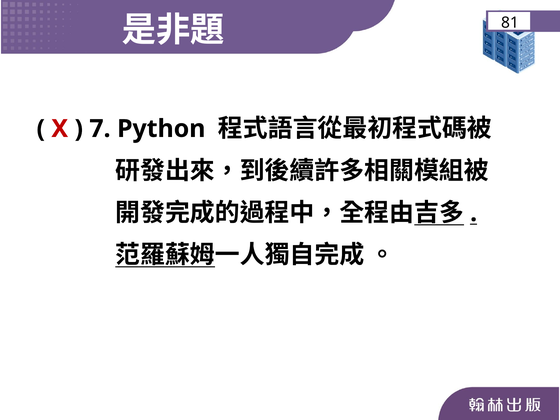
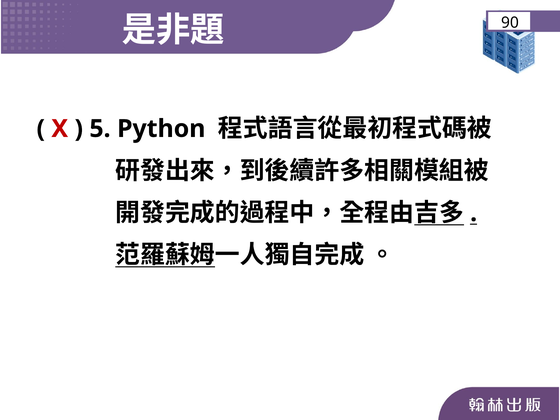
81: 81 -> 90 (510, 23)
7: 7 -> 5 (100, 129)
